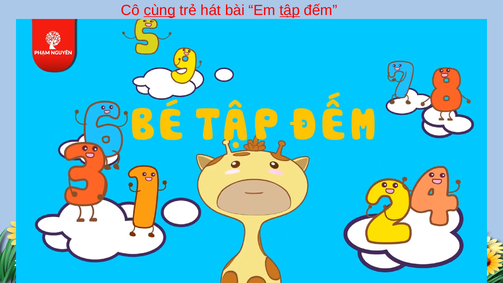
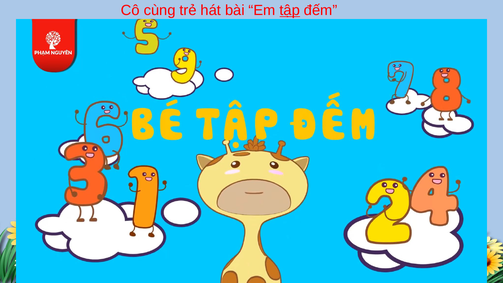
cùng underline: present -> none (160, 10)
